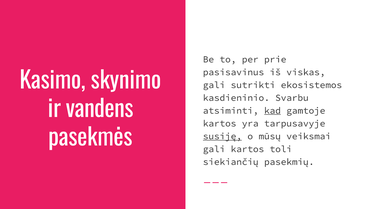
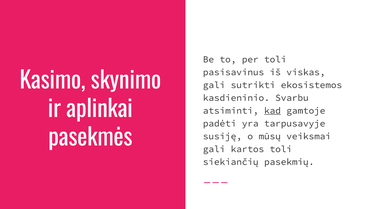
per prie: prie -> toli (275, 59)
vandens: vandens -> aplinkai (100, 109)
kartos: kartos -> padėti (220, 123)
susiję underline: present -> none (222, 136)
